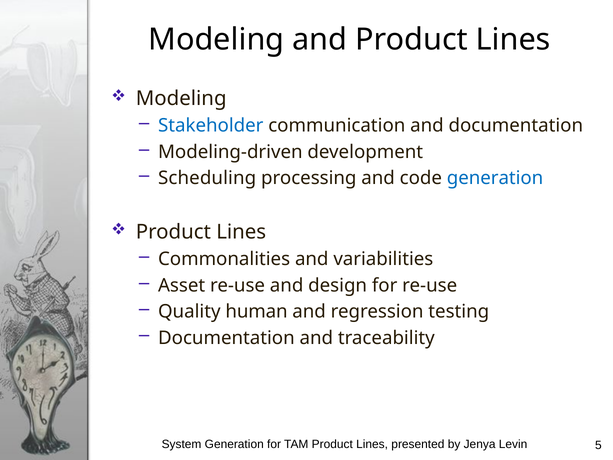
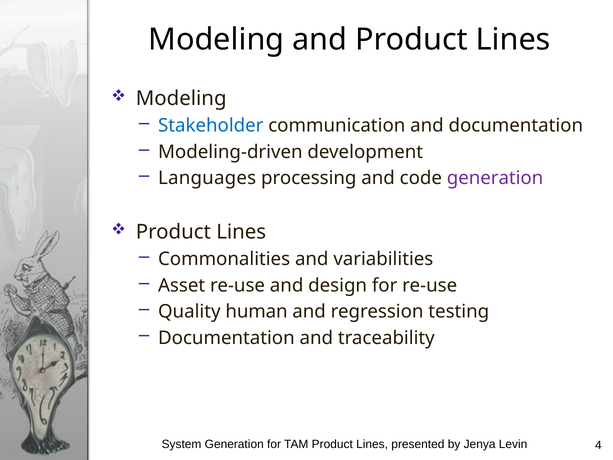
Scheduling: Scheduling -> Languages (207, 178)
generation colour: blue -> purple (495, 178)
5: 5 -> 4 (598, 445)
